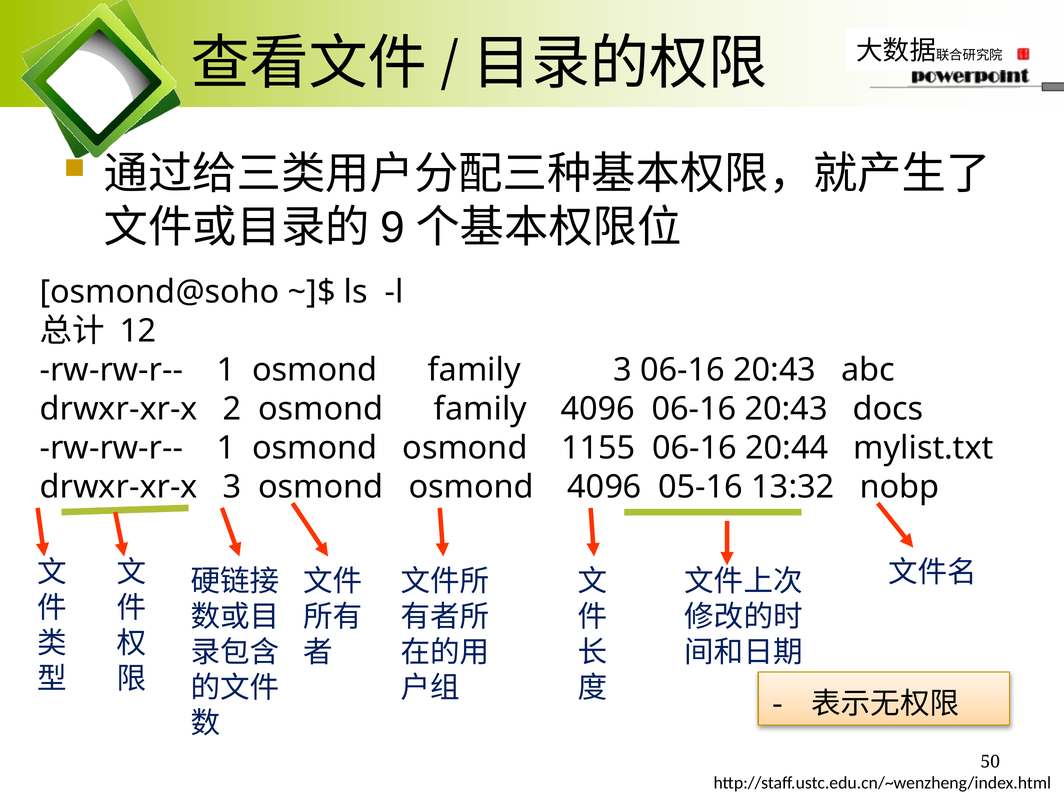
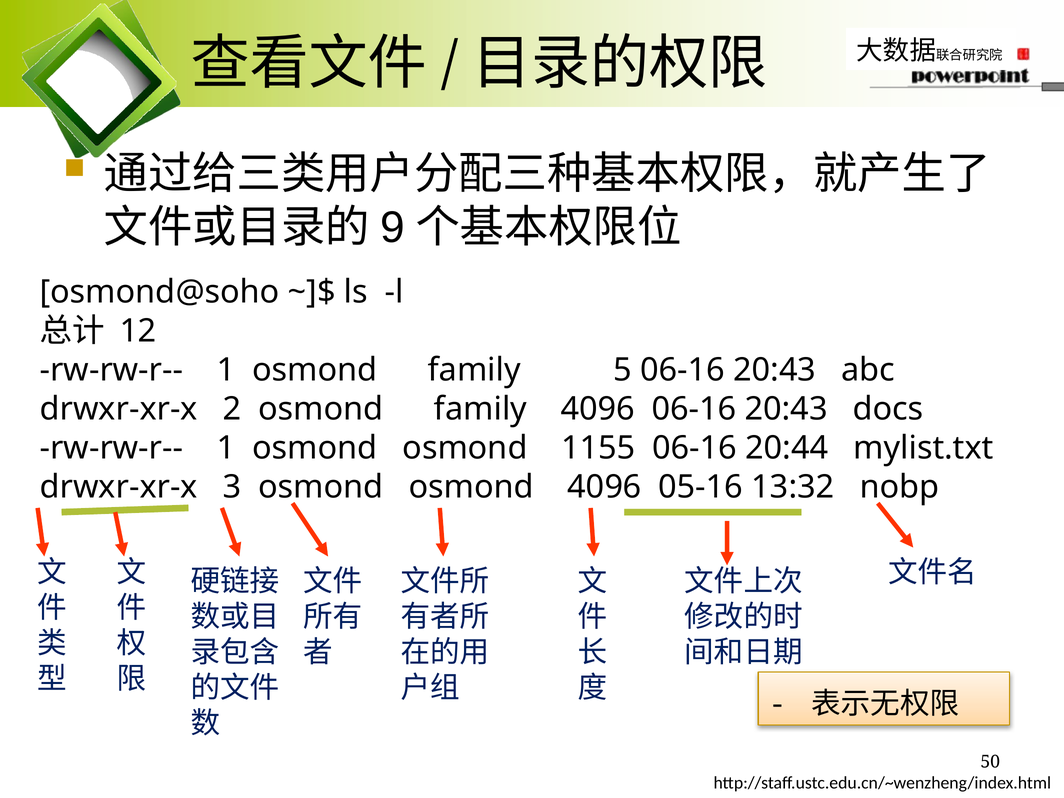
family 3: 3 -> 5 (623, 370)
